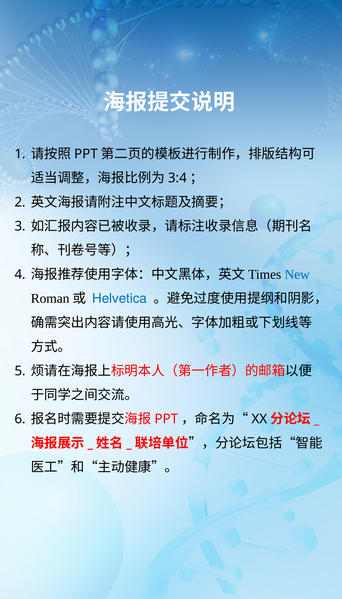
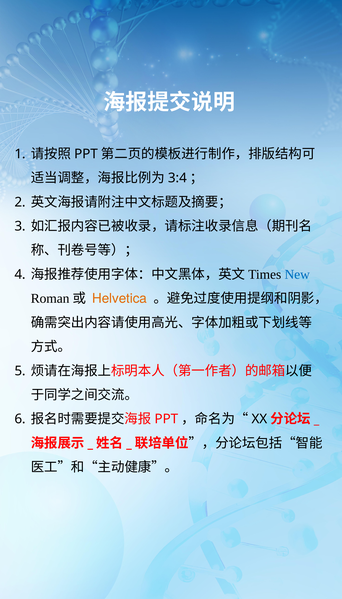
Helvetica colour: blue -> orange (120, 298)
